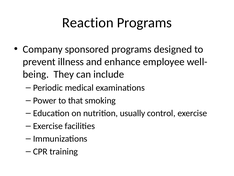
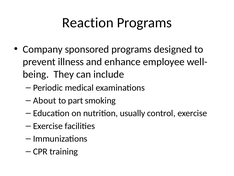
Power: Power -> About (45, 100)
that: that -> part (76, 100)
